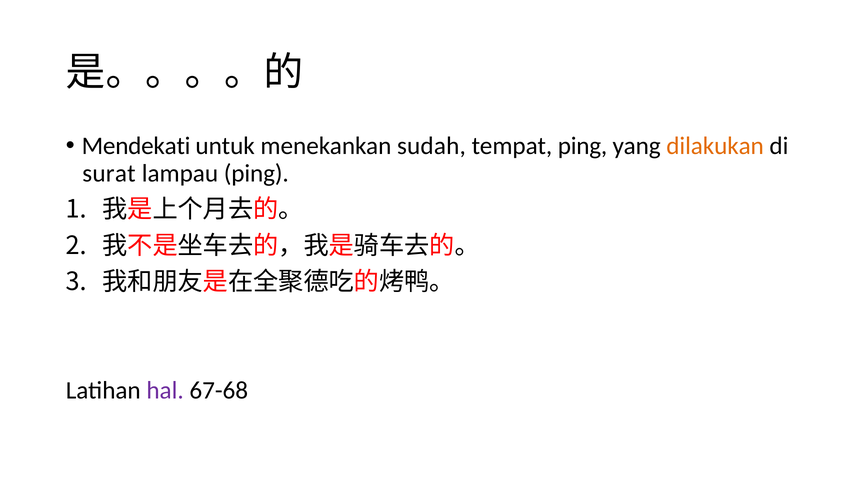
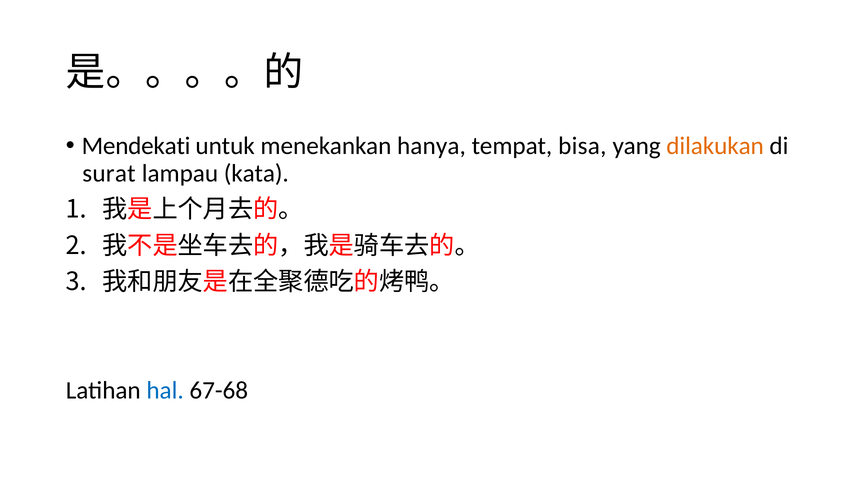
sudah: sudah -> hanya (431, 146)
tempat ping: ping -> bisa (582, 146)
lampau ping: ping -> kata (256, 173)
hal colour: purple -> blue (165, 391)
